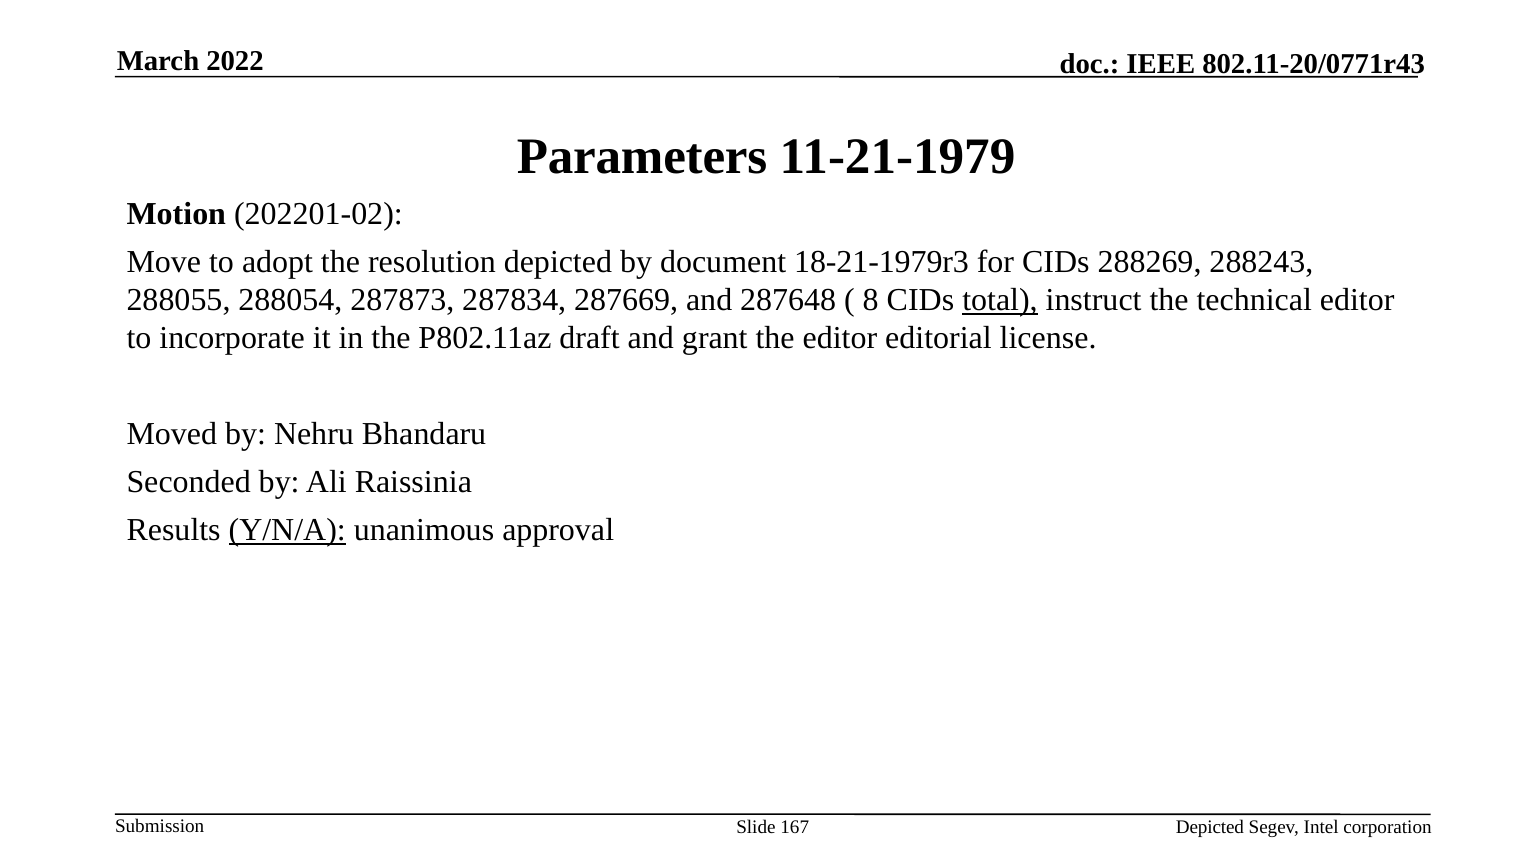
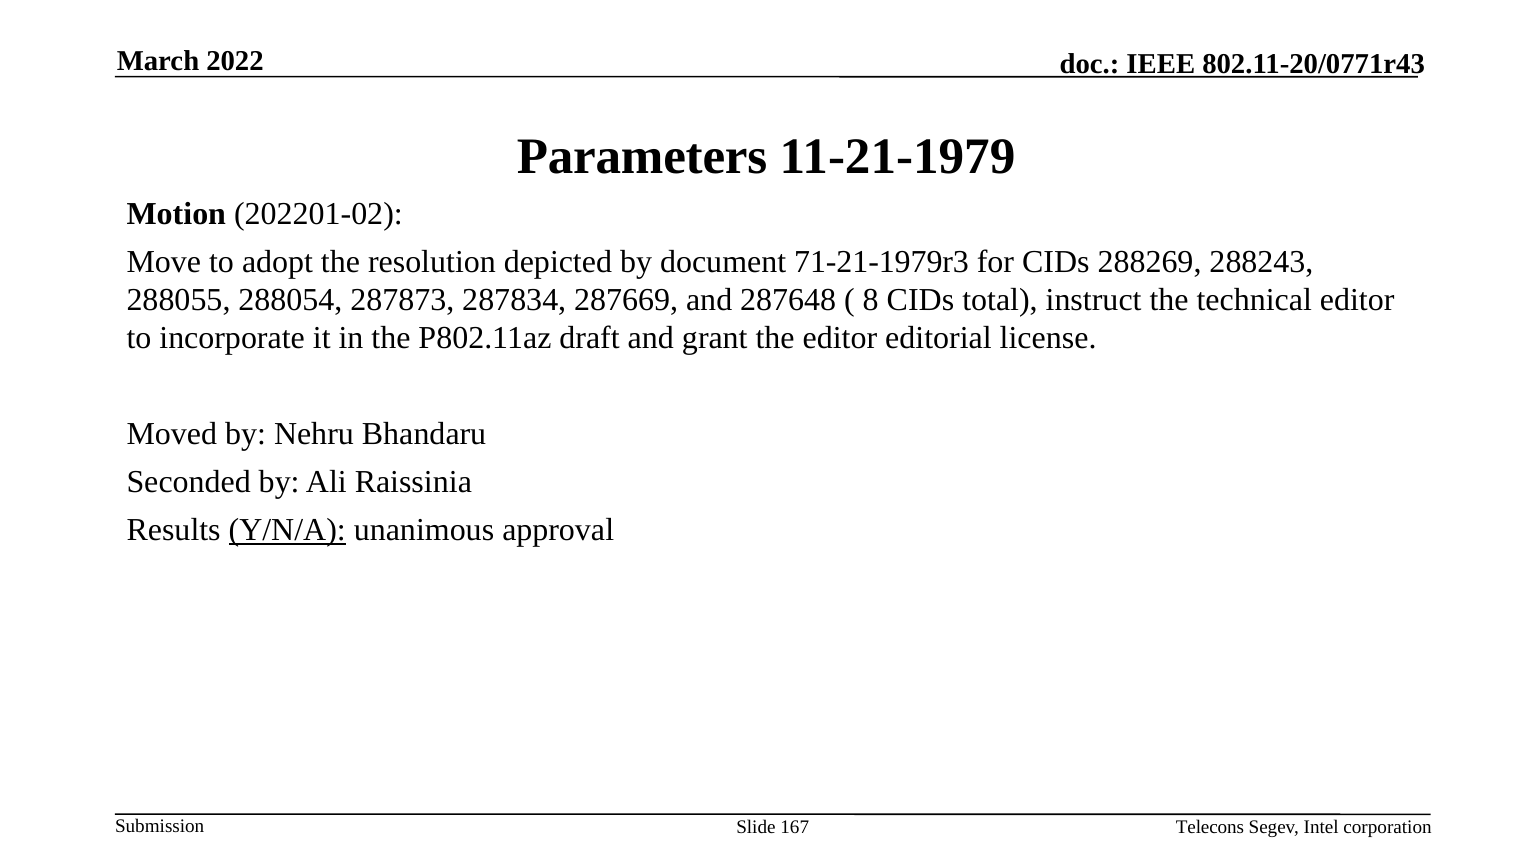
18-21-1979r3: 18-21-1979r3 -> 71-21-1979r3 (882, 262)
total underline: present -> none (1000, 300)
Depicted: Depicted -> Telecons (1210, 827)
